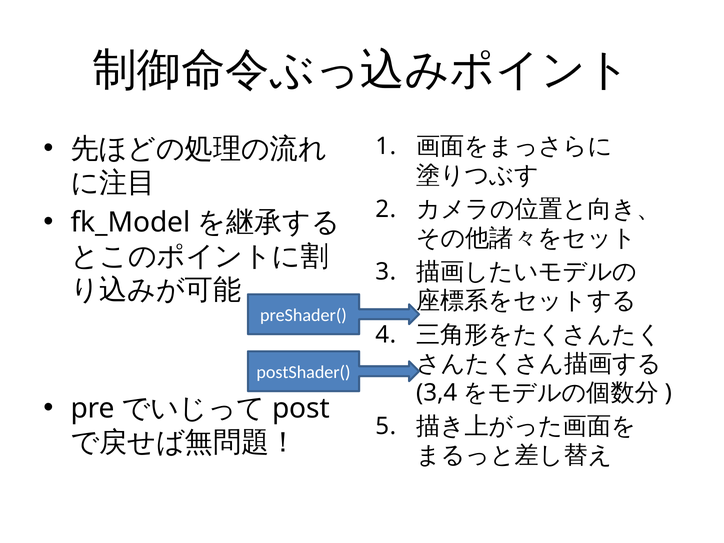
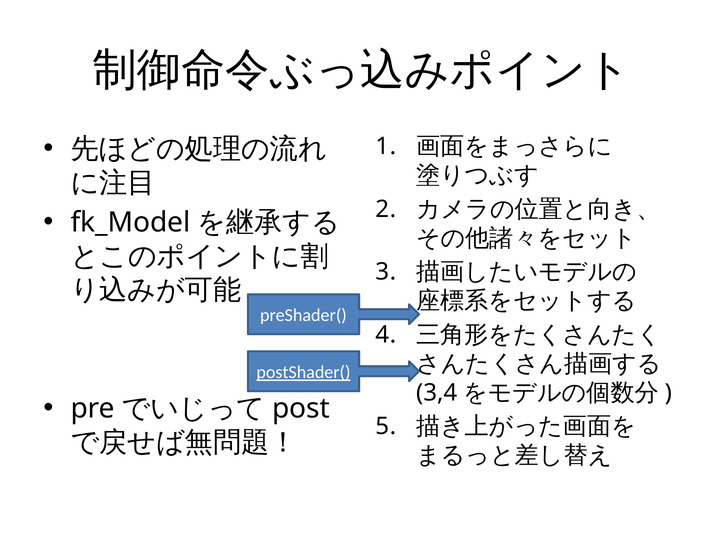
postShader( underline: none -> present (303, 373)
